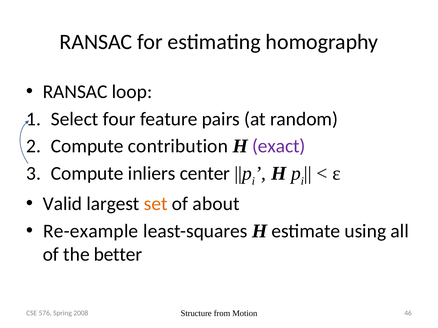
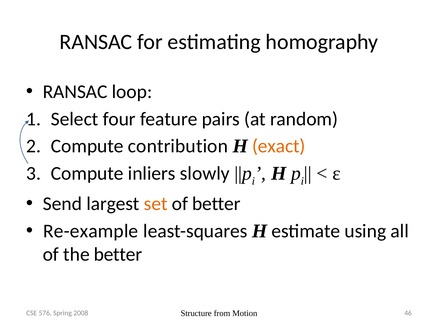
exact colour: purple -> orange (279, 146)
center: center -> slowly (205, 174)
Valid: Valid -> Send (62, 204)
of about: about -> better (216, 204)
